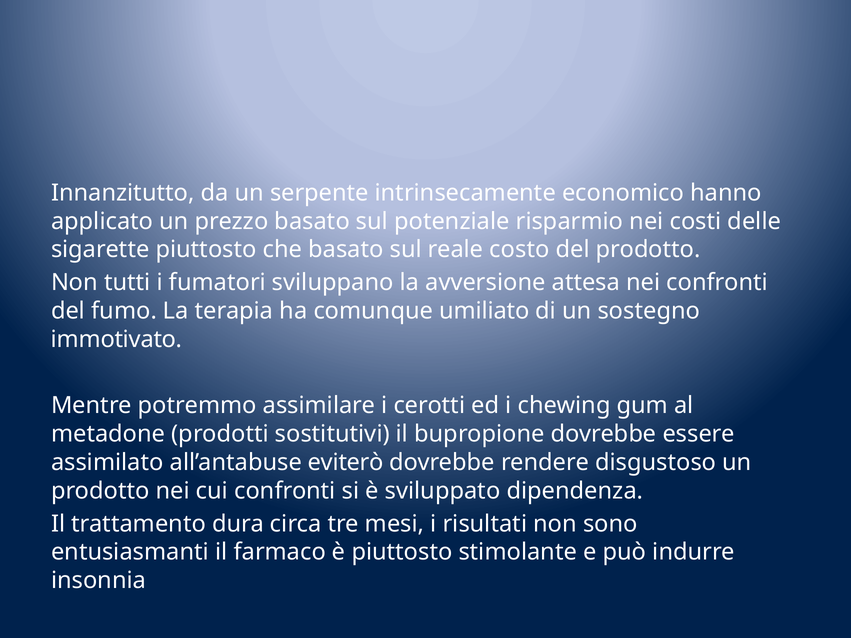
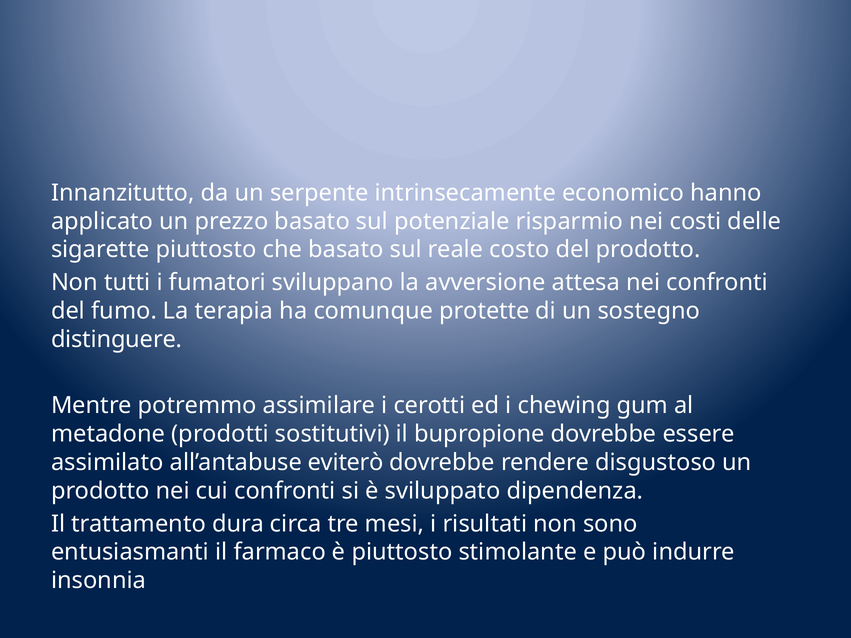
umiliato: umiliato -> protette (484, 311)
immotivato: immotivato -> distinguere (117, 340)
